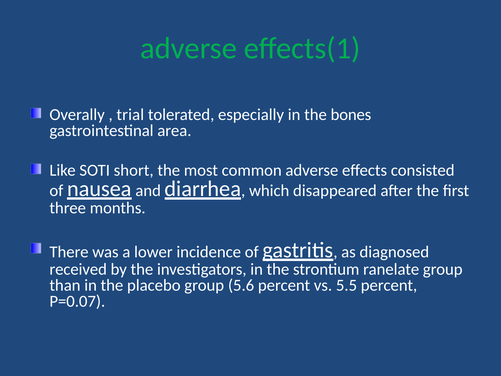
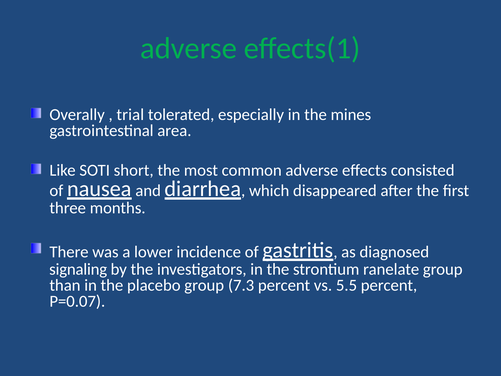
bones: bones -> mines (351, 114)
received: received -> signaling (78, 269)
5.6: 5.6 -> 7.3 (241, 285)
